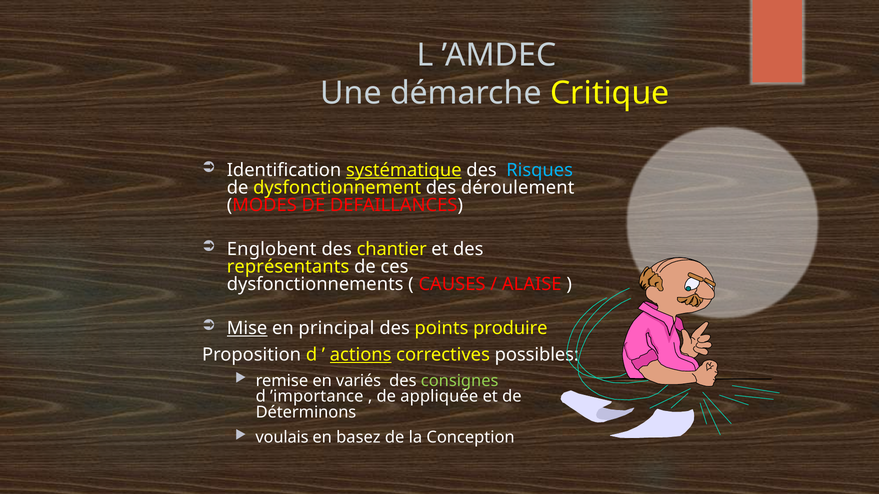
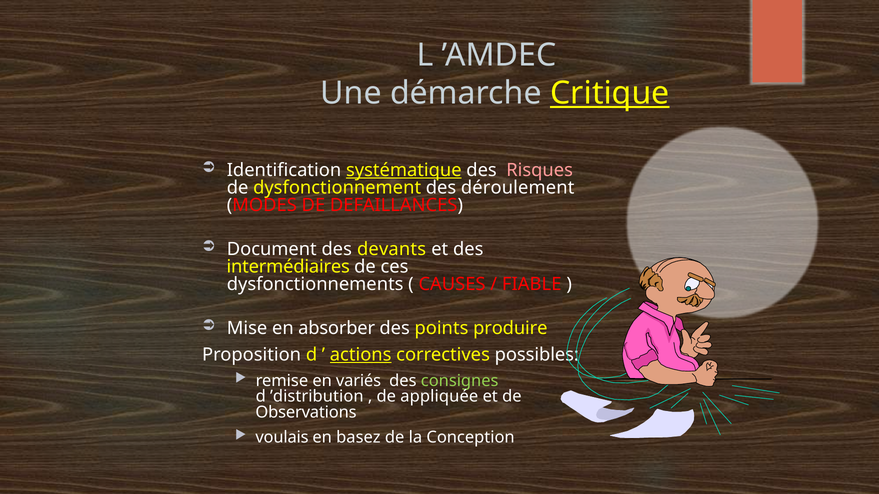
Critique underline: none -> present (610, 93)
Risques colour: light blue -> pink (540, 170)
Englobent: Englobent -> Document (272, 249)
chantier: chantier -> devants (392, 249)
représentants: représentants -> intermédiaires (288, 267)
ALAISE: ALAISE -> FIABLE (532, 285)
Mise underline: present -> none (247, 328)
principal: principal -> absorber (337, 328)
’importance: ’importance -> ’distribution (317, 397)
Déterminons: Déterminons -> Observations (306, 413)
